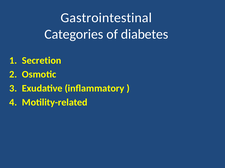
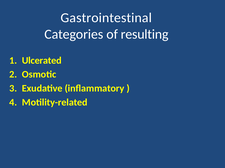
diabetes: diabetes -> resulting (145, 34)
Secretion: Secretion -> Ulcerated (42, 61)
